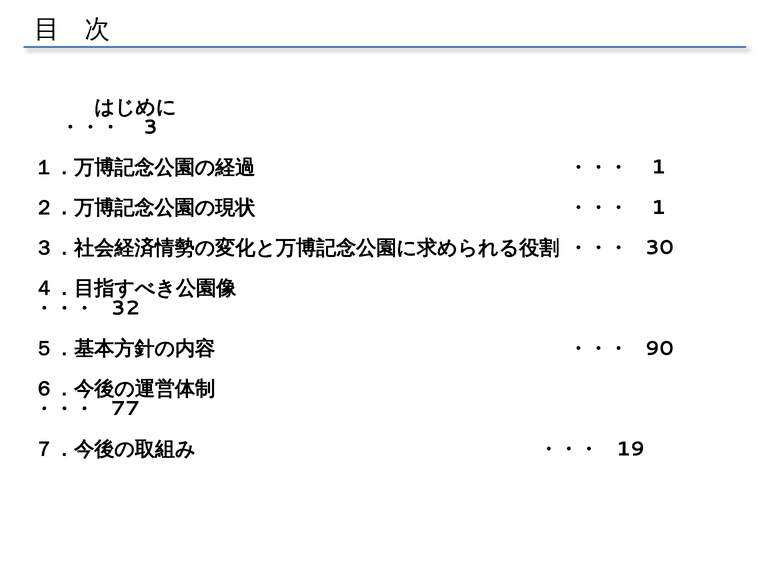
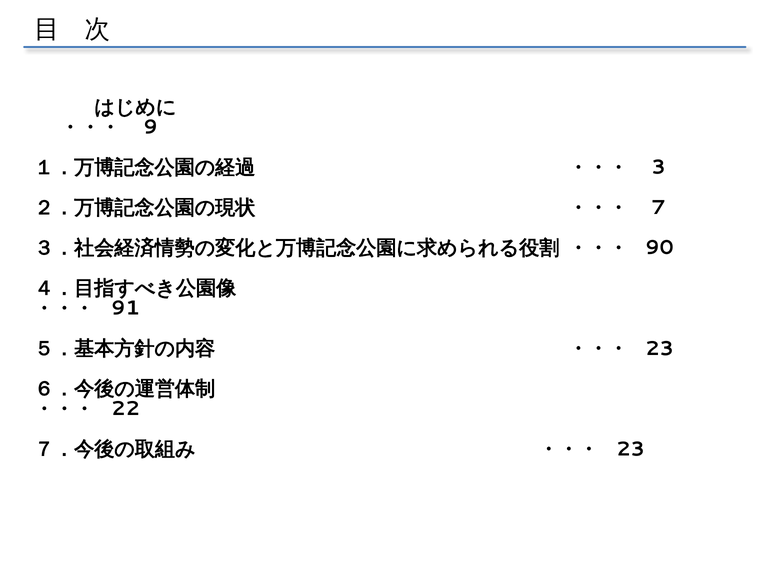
3: 3 -> 9 (150, 127)
1: 1 -> 3 (658, 167)
1: 1 -> 7 (658, 208)
30: 30 -> 90 (660, 248)
32: 32 -> 91 (125, 308)
90: 90 -> 23 (660, 349)
77: 77 -> 22 (125, 409)
19: 19 -> 23 (631, 449)
